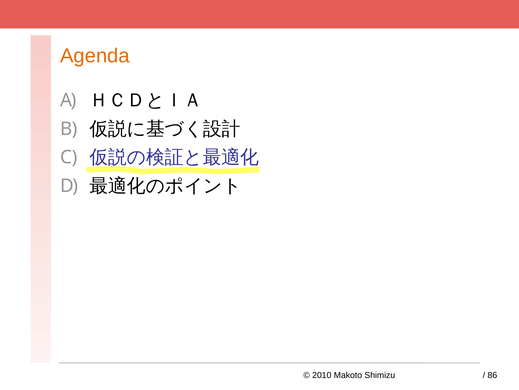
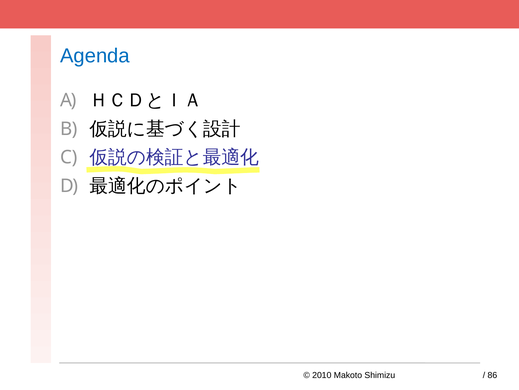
Agenda colour: orange -> blue (95, 56)
